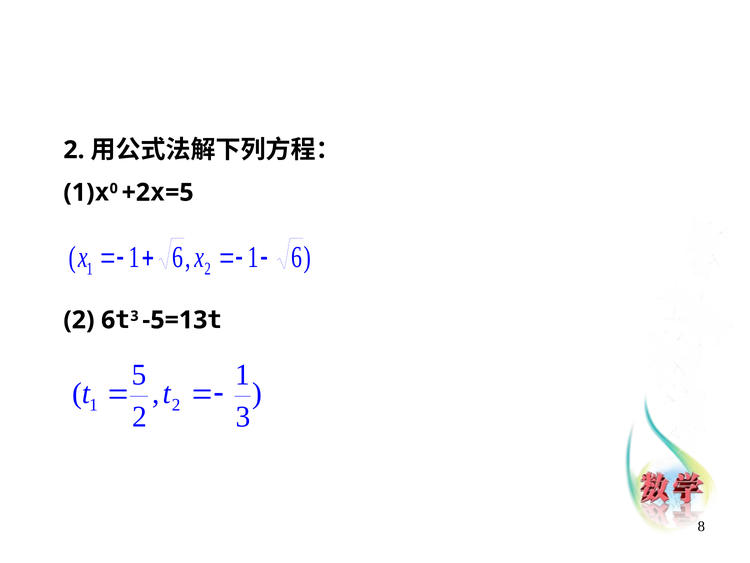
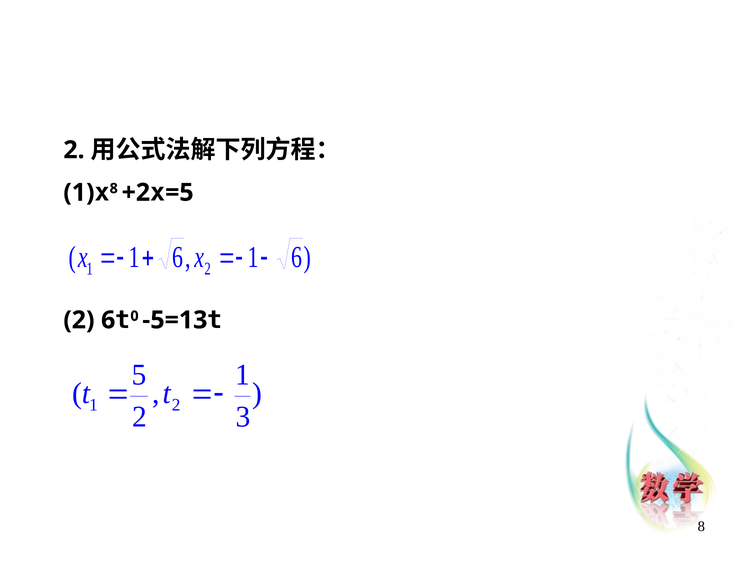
0: 0 -> 8 (114, 188)
3: 3 -> 0 (134, 316)
